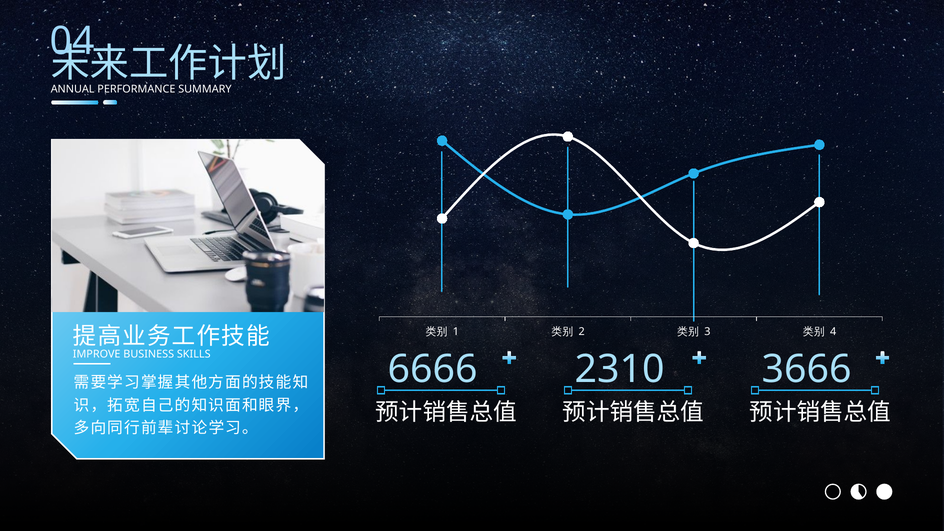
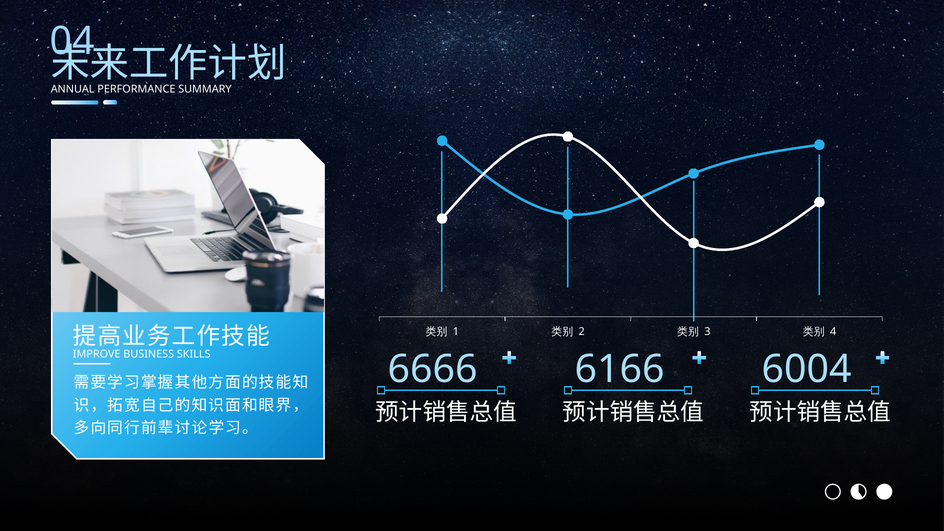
2310: 2310 -> 6166 (620, 369)
3666: 3666 -> 6004 (807, 369)
